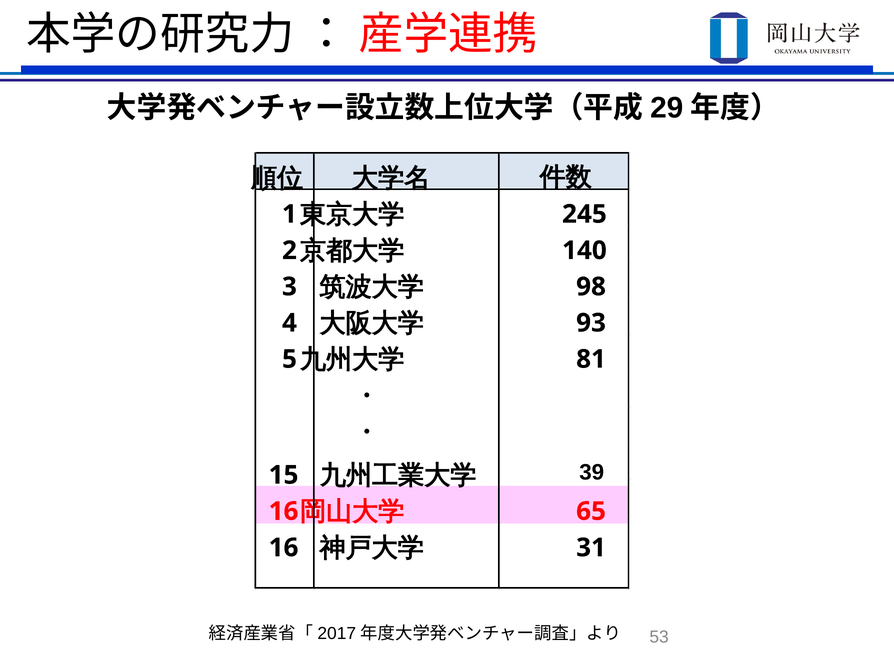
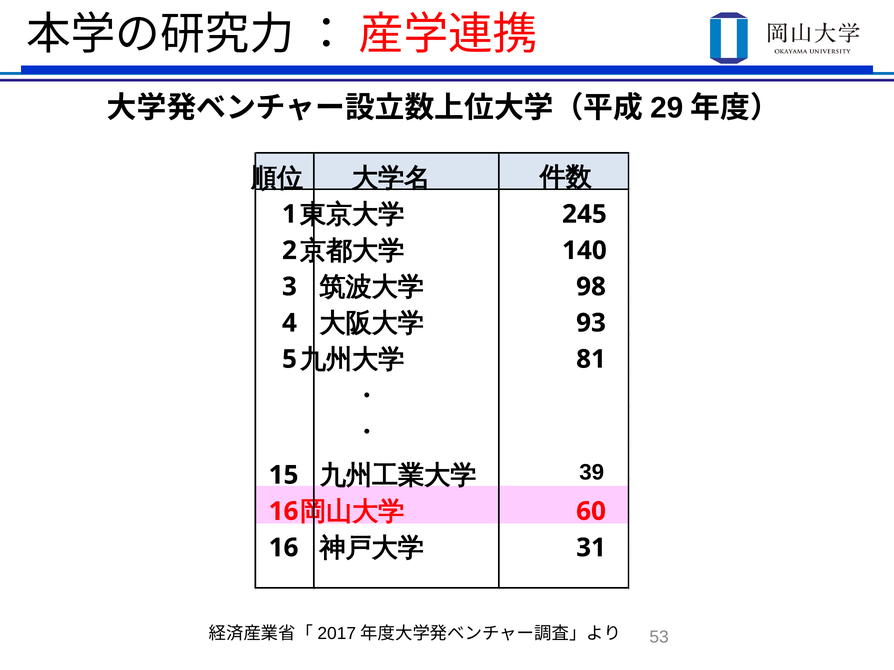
65: 65 -> 60 (591, 512)
